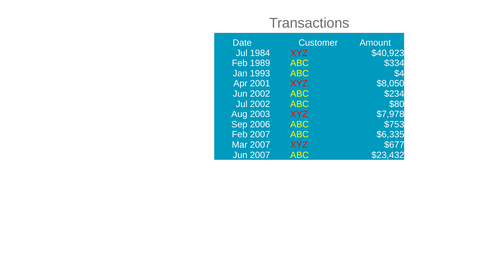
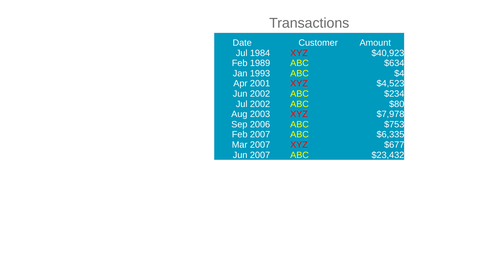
$334: $334 -> $634 (394, 63)
$8,050: $8,050 -> $4,523 (390, 83)
